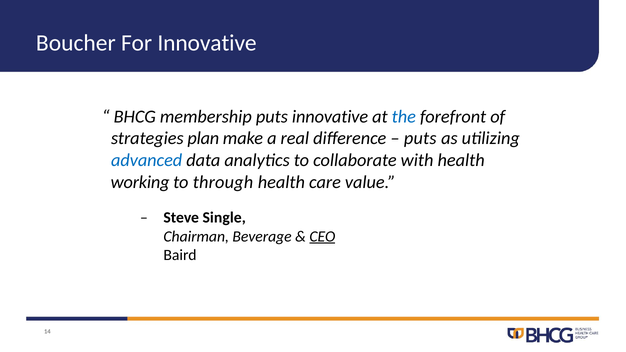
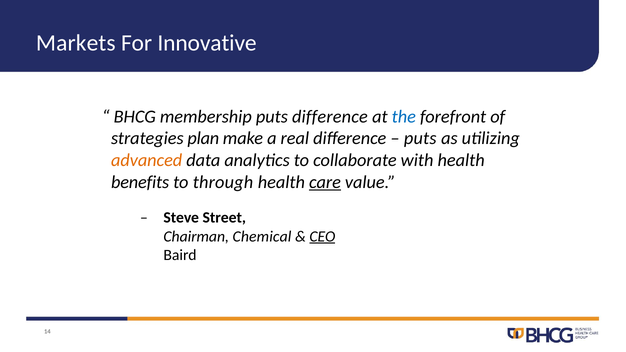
Boucher: Boucher -> Markets (76, 43)
puts innovative: innovative -> difference (330, 117)
advanced colour: blue -> orange (147, 160)
working: working -> benefits (140, 182)
care underline: none -> present (325, 182)
Single: Single -> Street (224, 218)
Beverage: Beverage -> Chemical (262, 237)
